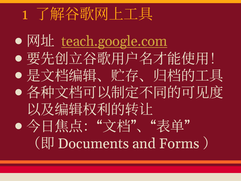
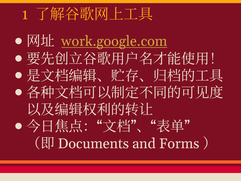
teach.google.com: teach.google.com -> work.google.com (114, 41)
